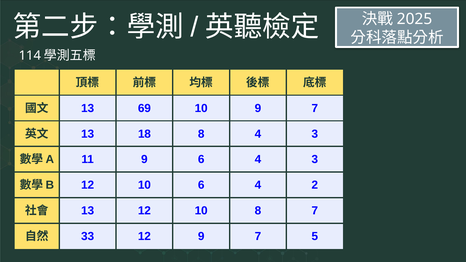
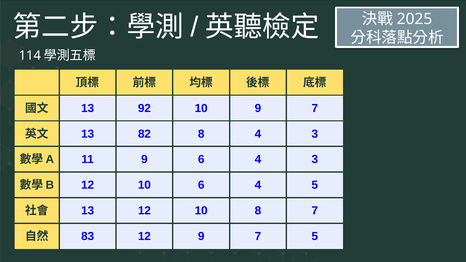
69: 69 -> 92 (144, 108)
18: 18 -> 82 (144, 134)
4 2: 2 -> 5 (315, 185)
33: 33 -> 83 (88, 237)
